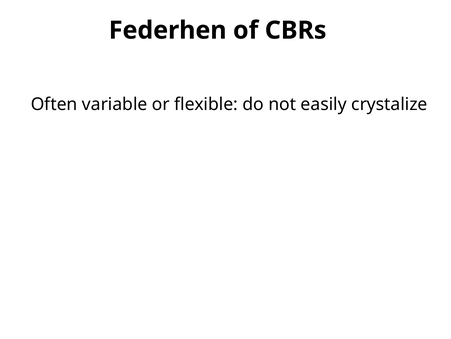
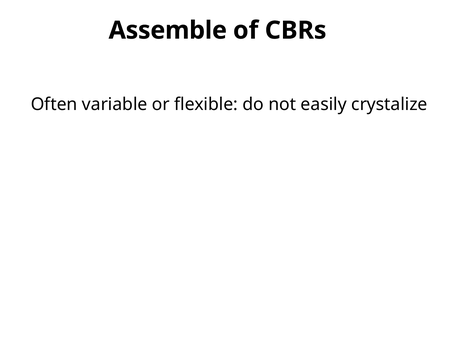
Federhen: Federhen -> Assemble (168, 30)
